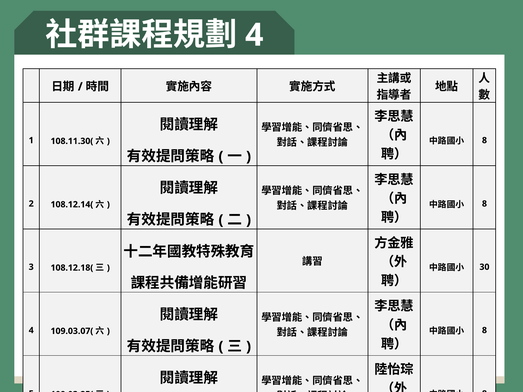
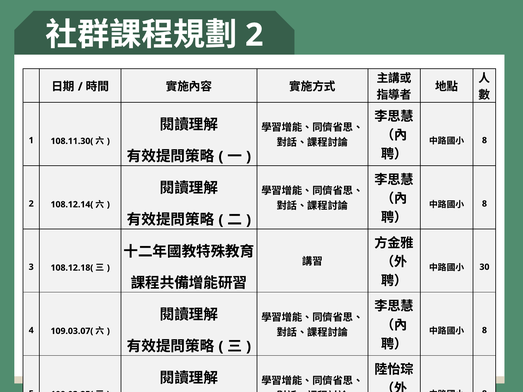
4: 4 -> 2 (254, 35)
